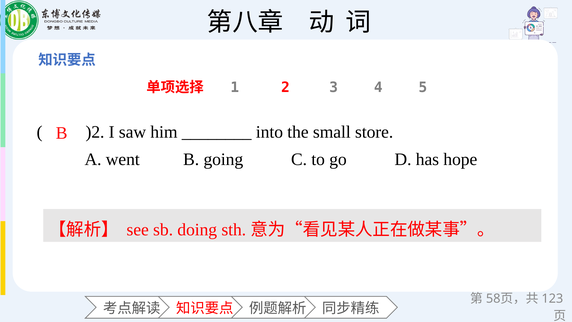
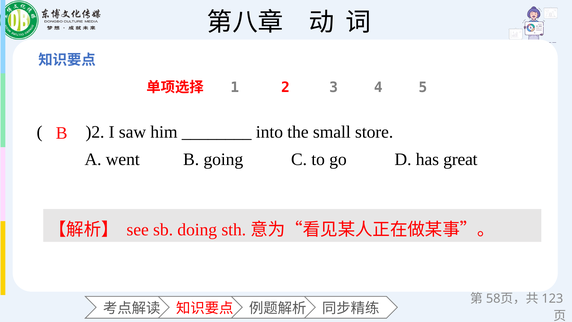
hope: hope -> great (460, 159)
